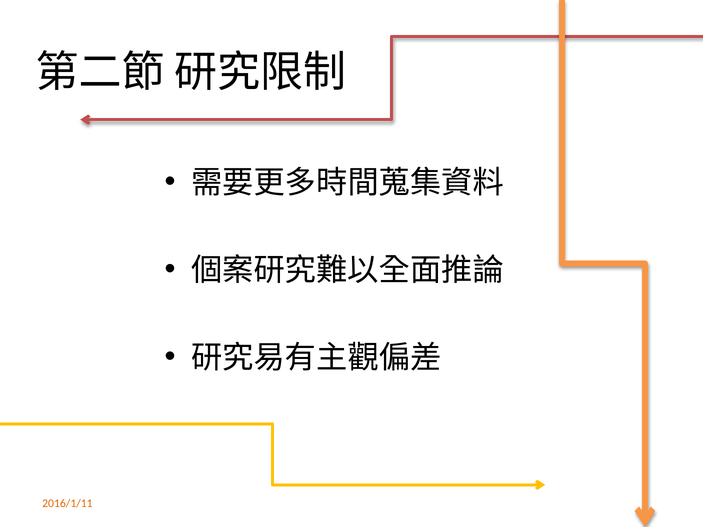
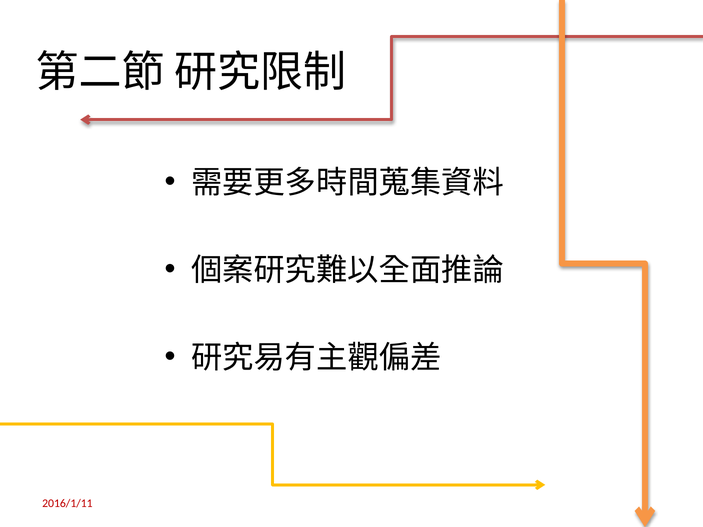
2016/1/11 colour: orange -> red (67, 504)
